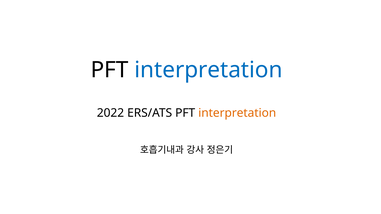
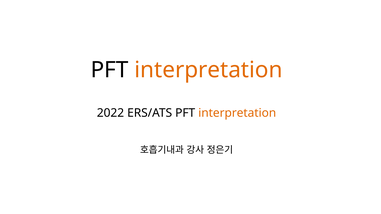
interpretation colour: blue -> orange (208, 70)
